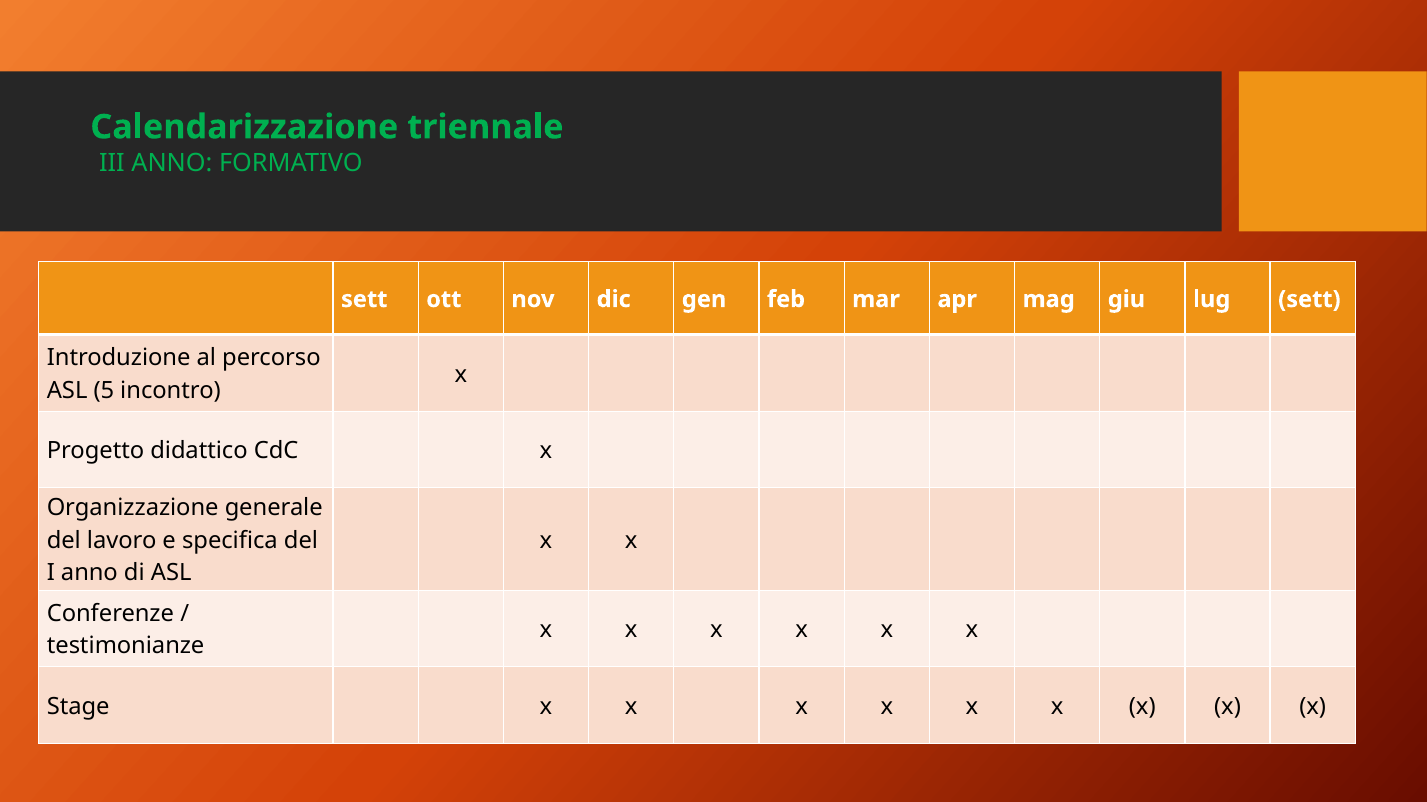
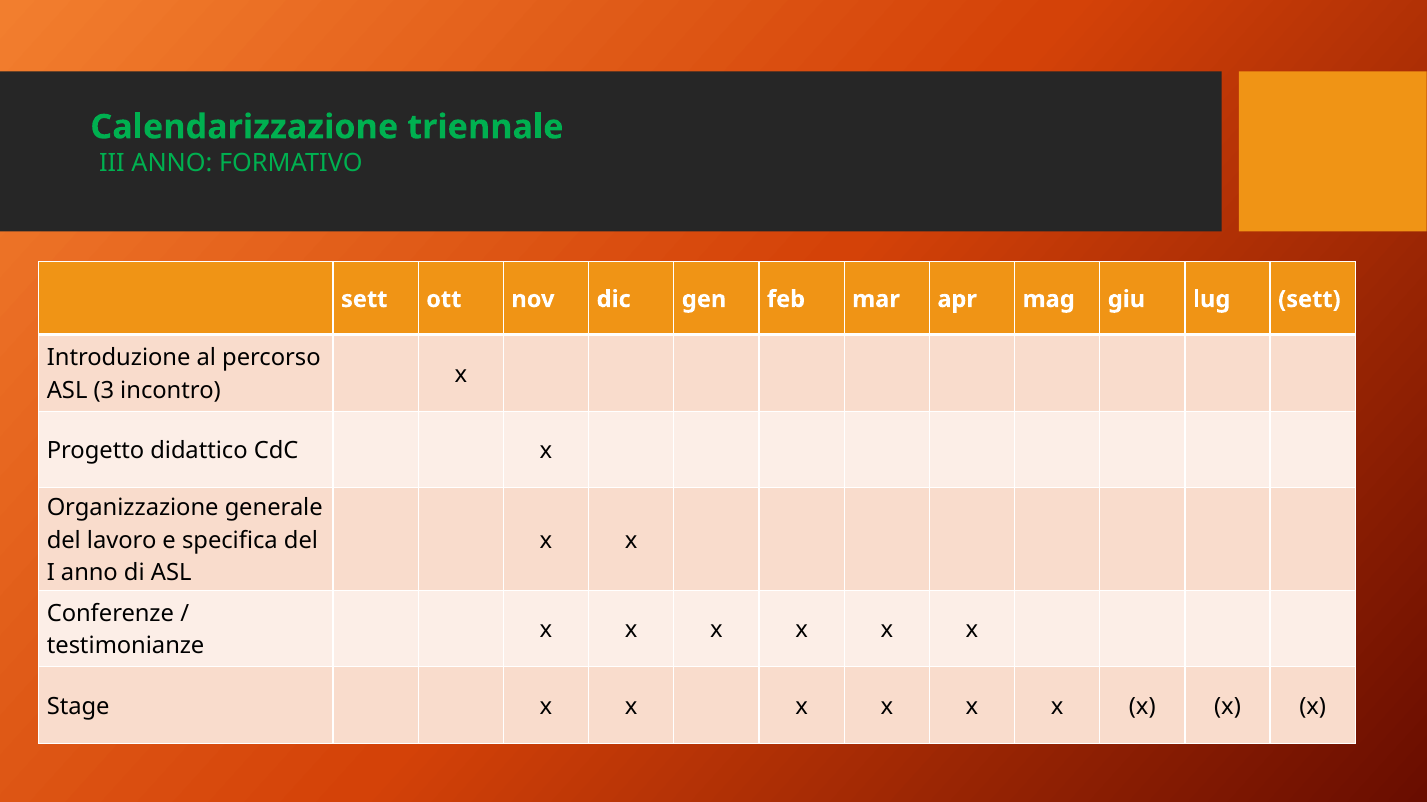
5: 5 -> 3 (104, 391)
